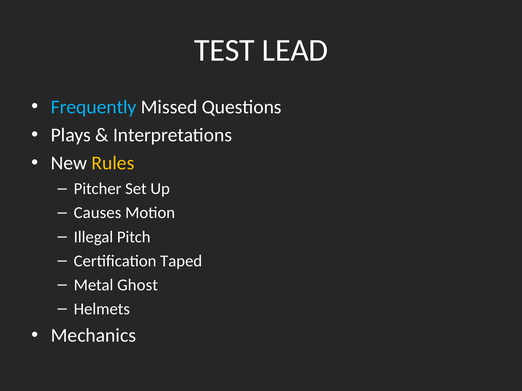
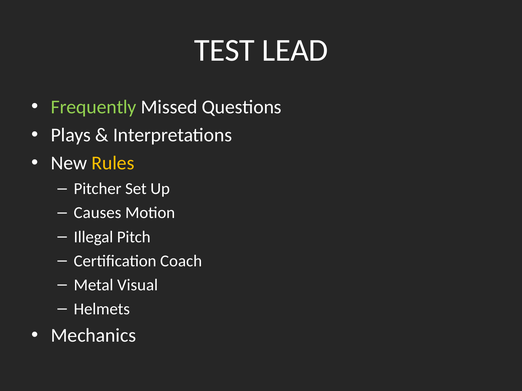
Frequently colour: light blue -> light green (94, 107)
Taped: Taped -> Coach (181, 261)
Ghost: Ghost -> Visual (138, 285)
